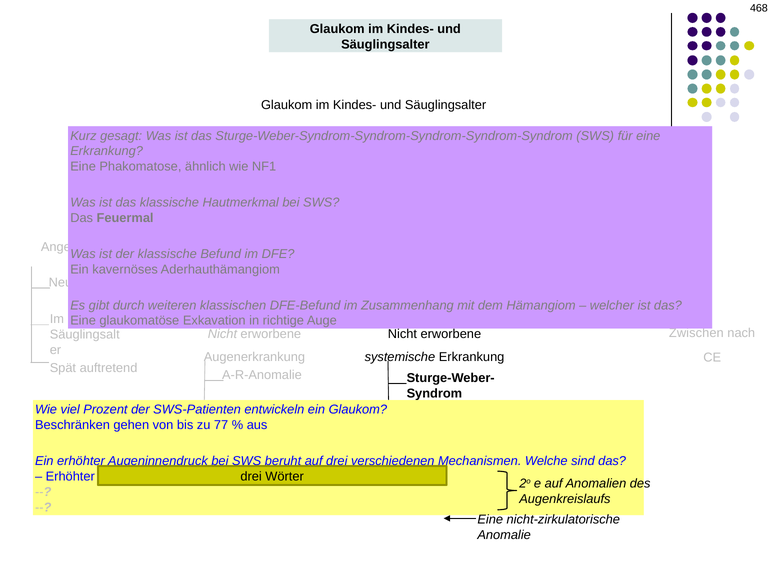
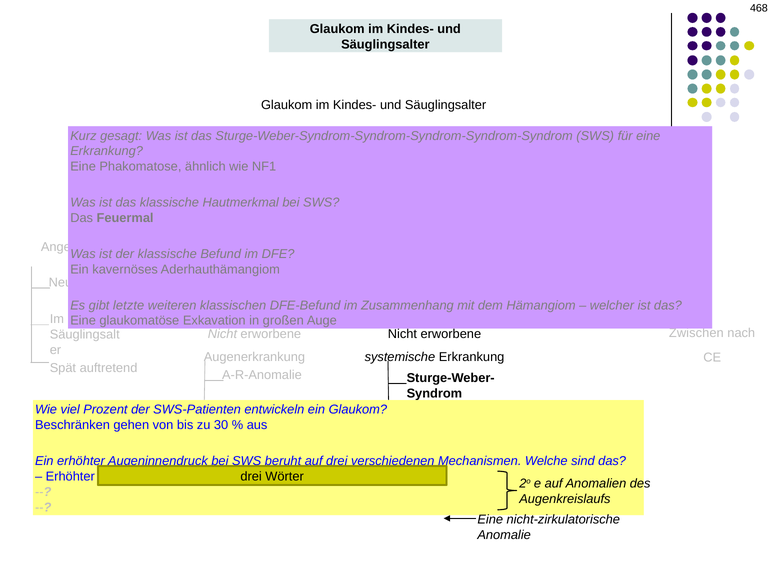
durch: durch -> letzte (129, 305)
richtige: richtige -> großen (283, 321)
77: 77 -> 30 (221, 425)
